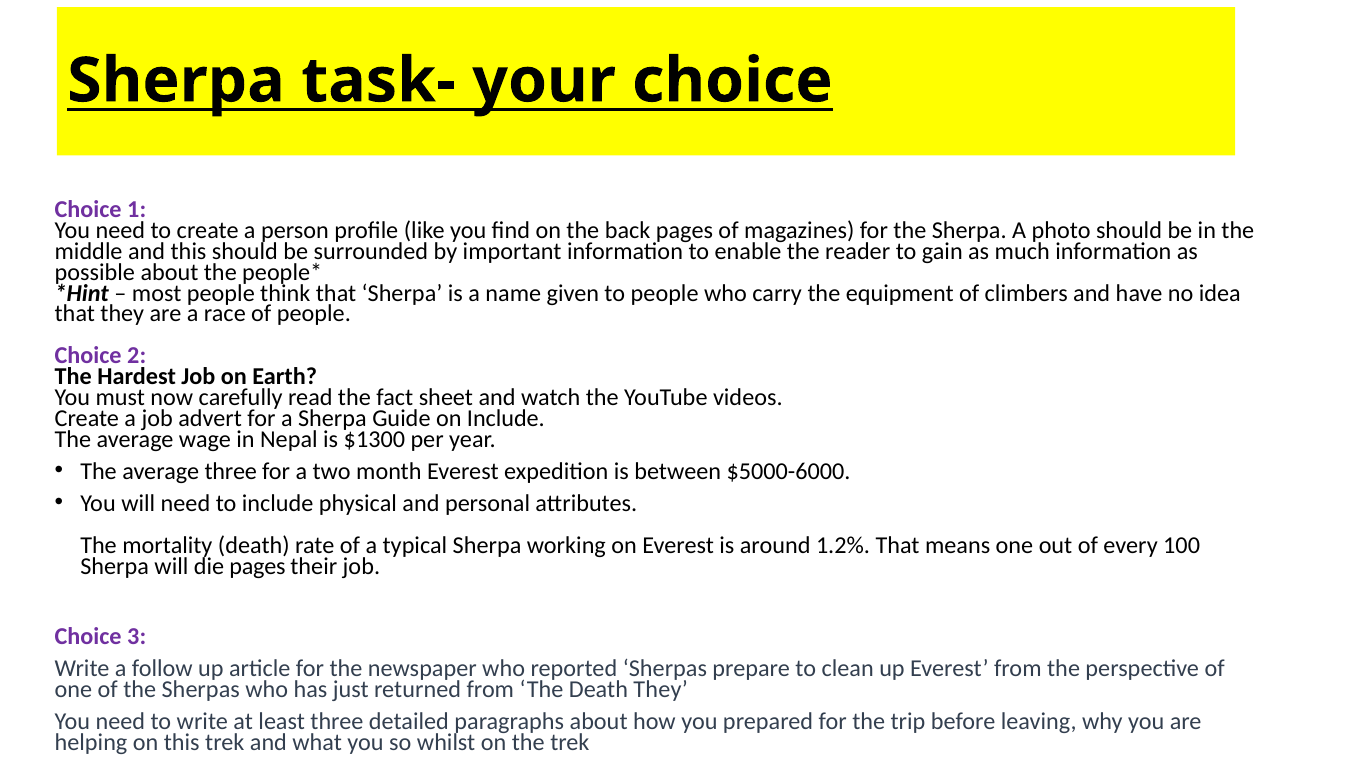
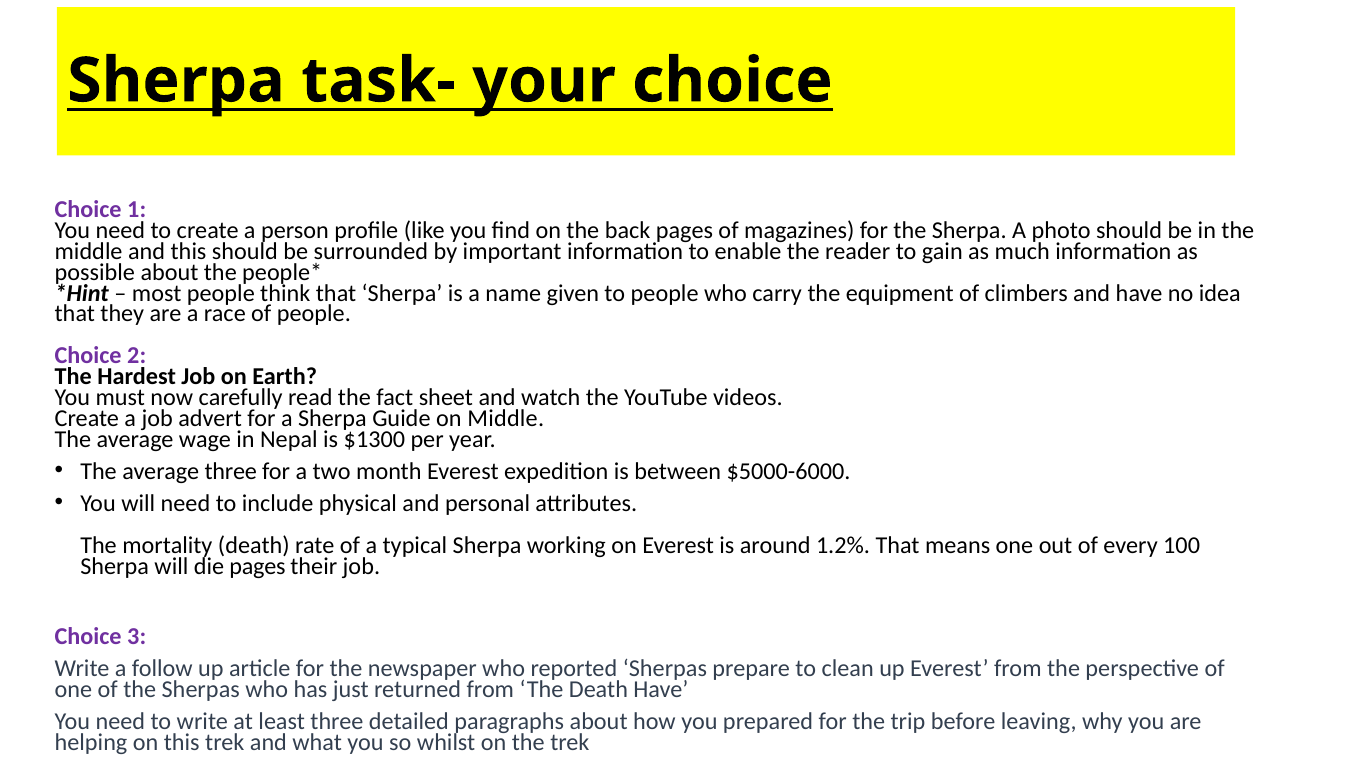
on Include: Include -> Middle (506, 419)
Death They: They -> Have (661, 690)
